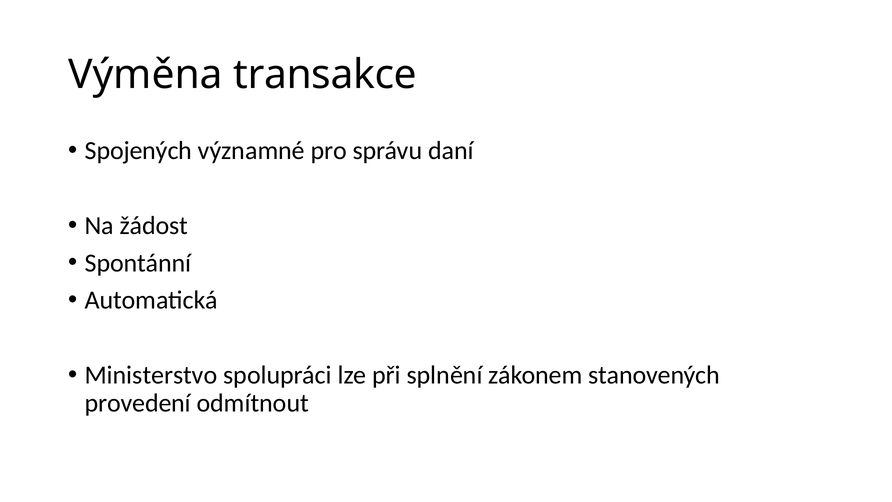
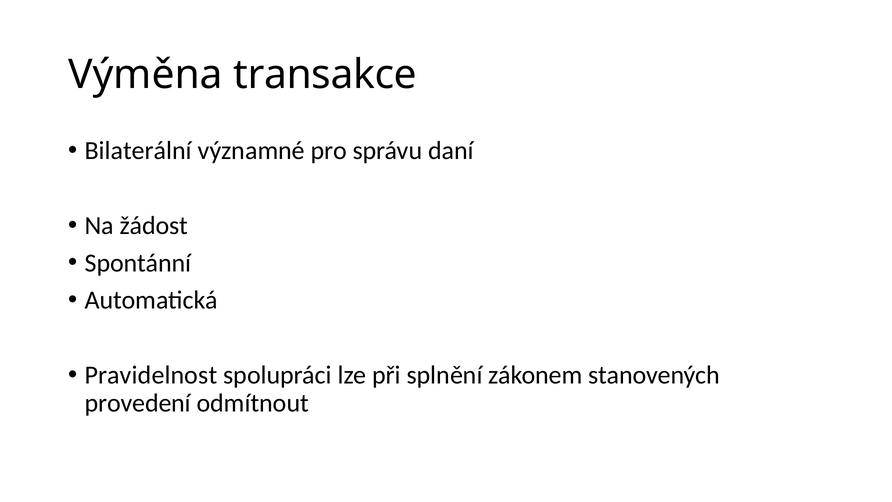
Spojených: Spojených -> Bilaterální (138, 151)
Ministerstvo: Ministerstvo -> Pravidelnost (151, 375)
